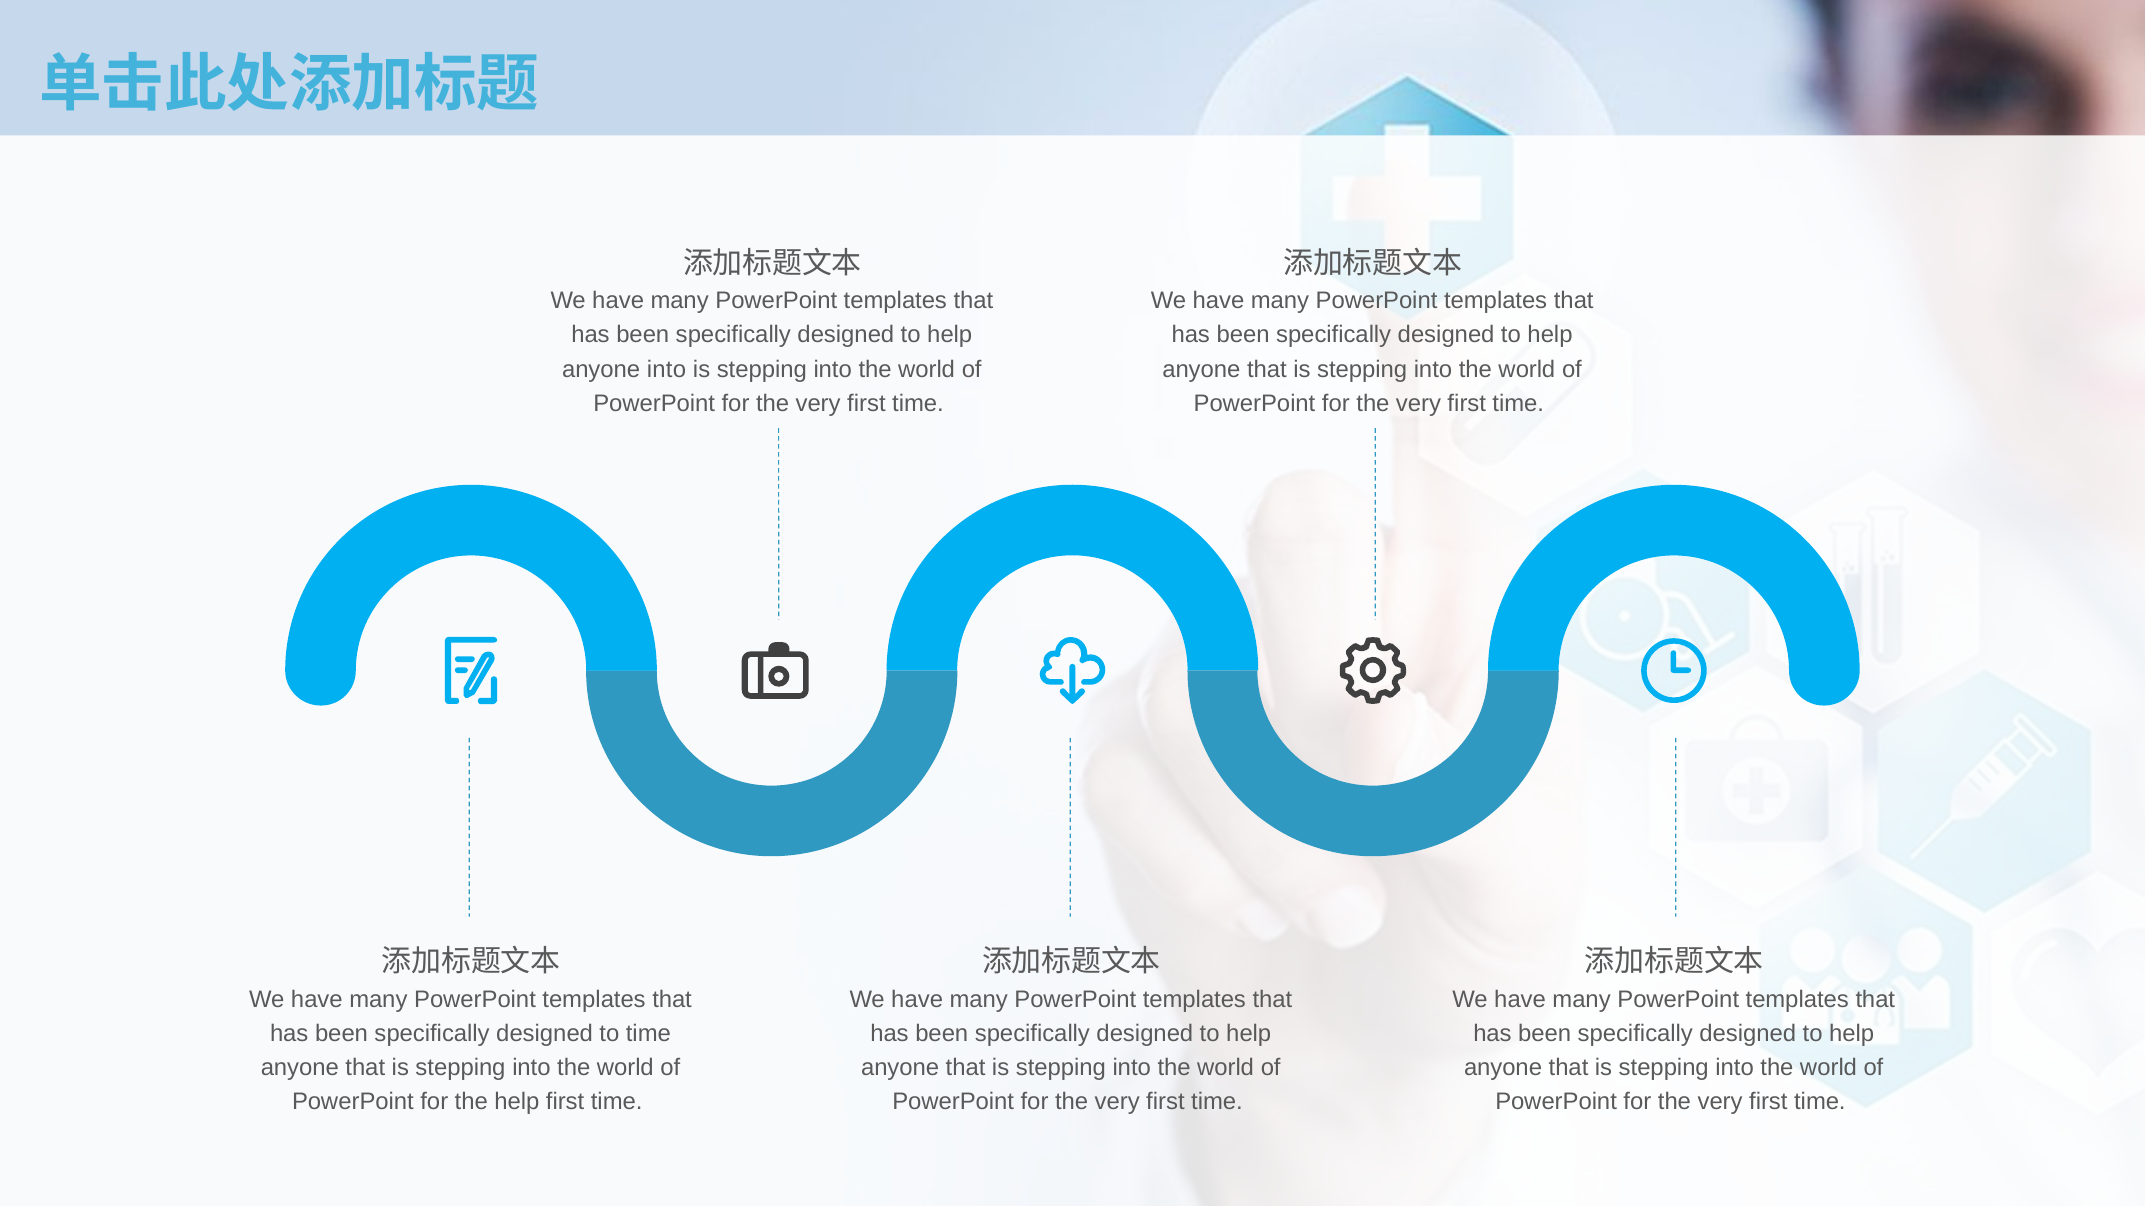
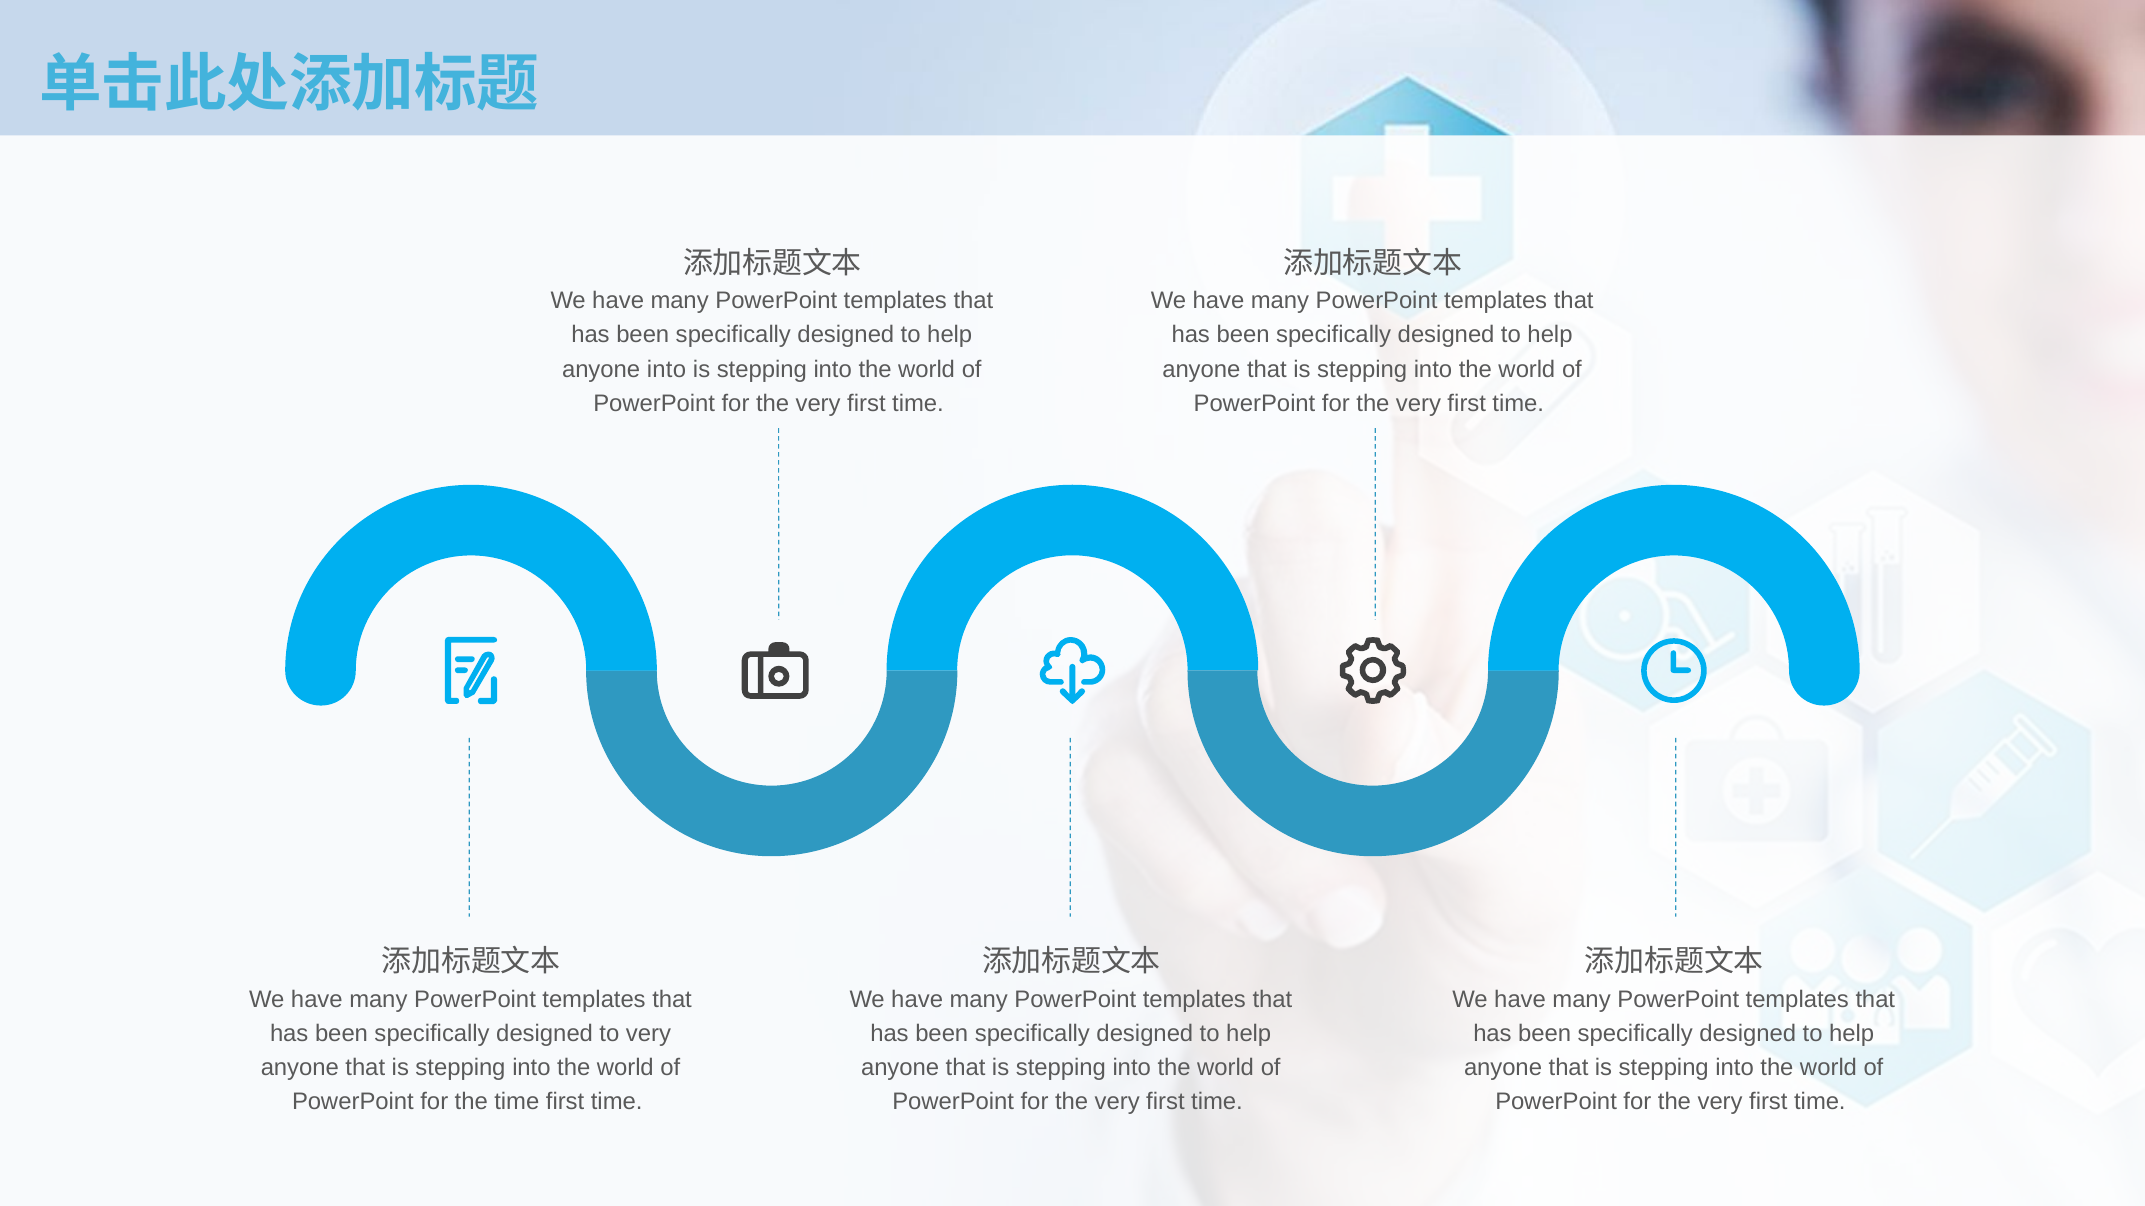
to time: time -> very (648, 1034)
the help: help -> time (517, 1103)
